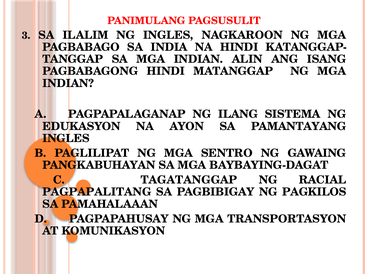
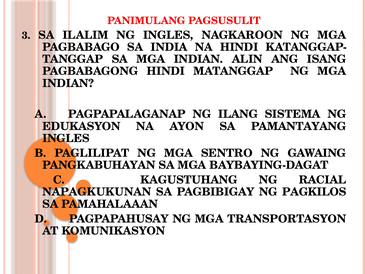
TAGATANGGAP: TAGATANGGAP -> KAGUSTUHANG (189, 180)
PAGPAPALITANG: PAGPAPALITANG -> NAPAGKUKUNAN (97, 192)
